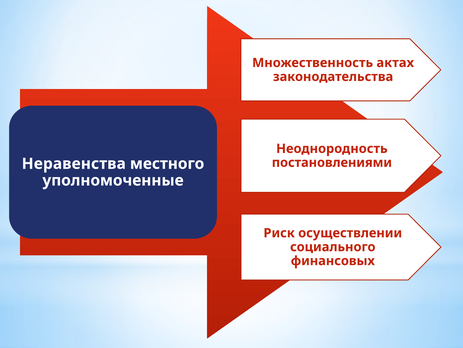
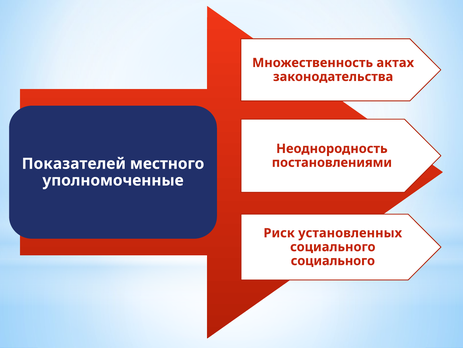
Неравенства: Неравенства -> Показателей (74, 163)
осуществлении: осуществлении -> установленных (350, 233)
финансовых: финансовых -> социального (333, 260)
